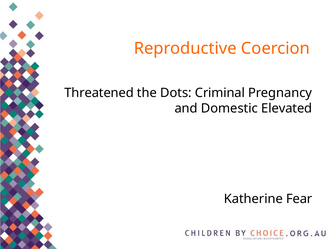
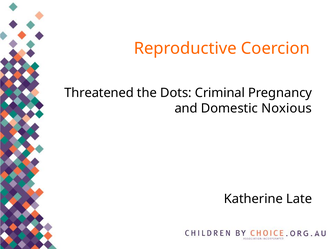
Elevated: Elevated -> Noxious (287, 108)
Fear: Fear -> Late (299, 199)
